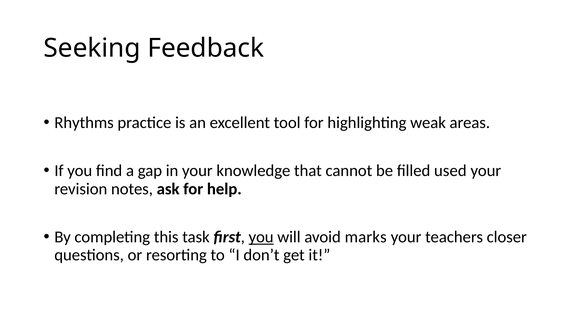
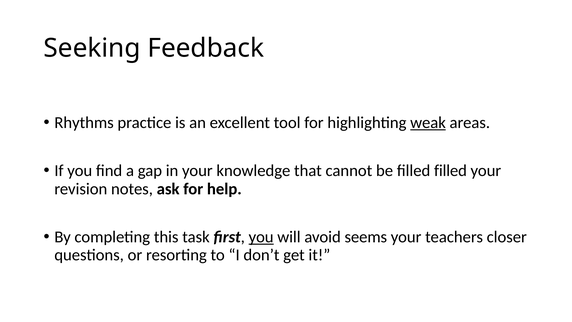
weak underline: none -> present (428, 123)
filled used: used -> filled (450, 171)
marks: marks -> seems (366, 237)
